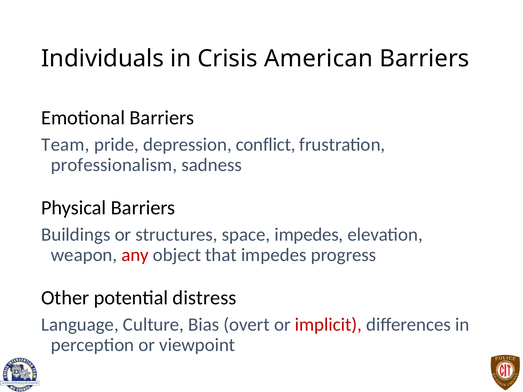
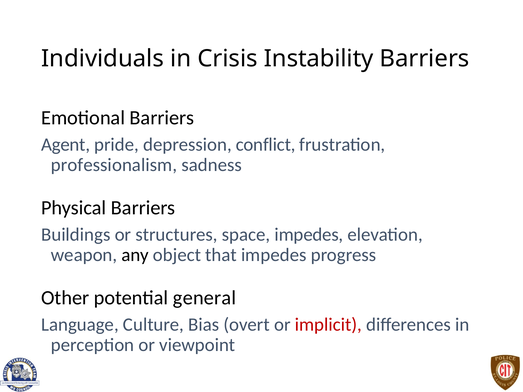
American: American -> Instability (319, 59)
Team: Team -> Agent (66, 145)
any colour: red -> black (135, 255)
distress: distress -> general (205, 298)
